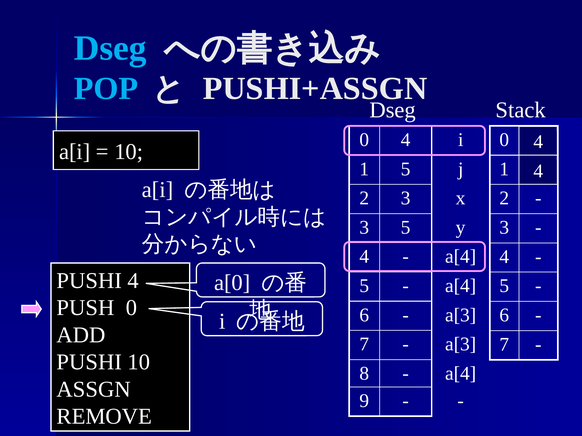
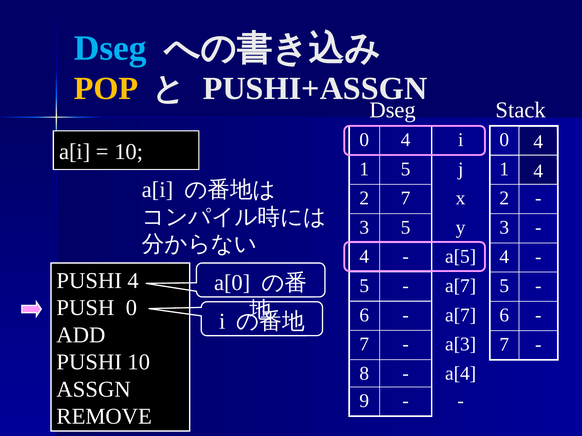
POP colour: light blue -> yellow (106, 89)
2 3: 3 -> 7 (406, 198)
a[4: a[4 -> a[5 (461, 257)
a[4: a[4 -> a[7 (461, 286)
a[3: a[3 -> a[7 (461, 315)
